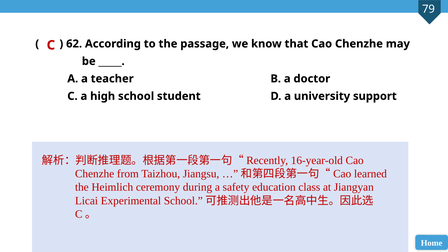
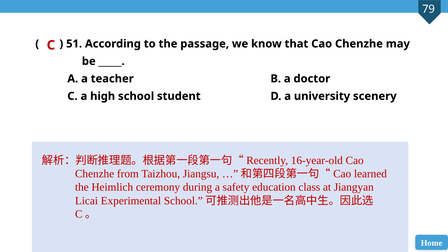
62: 62 -> 51 (74, 44)
support: support -> scenery (375, 96)
